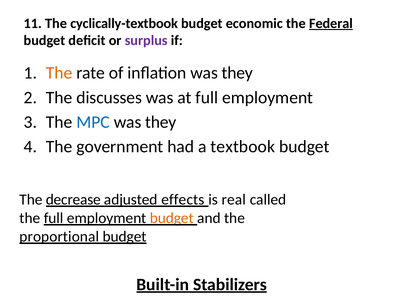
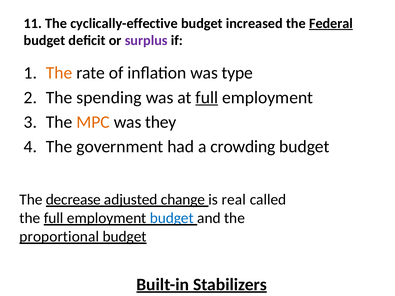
cyclically-textbook: cyclically-textbook -> cyclically-effective (124, 23)
economic: economic -> increased (254, 23)
inflation was they: they -> type (237, 73)
discusses: discusses -> spending (109, 98)
full underline: none -> present (207, 98)
MPC colour: blue -> orange (93, 122)
textbook: textbook -> crowding (243, 147)
effects: effects -> change (183, 200)
budget colour: orange -> blue (172, 218)
